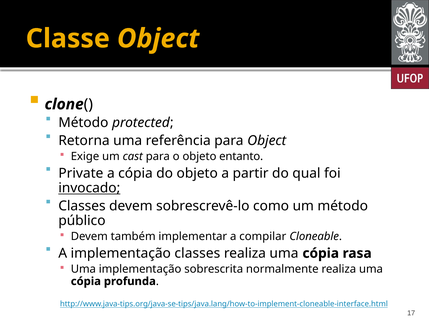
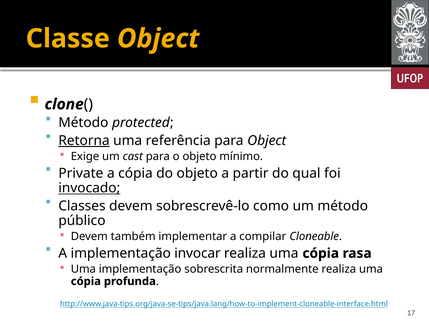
Retorna underline: none -> present (84, 141)
entanto: entanto -> mínimo (241, 156)
implementação classes: classes -> invocar (197, 253)
